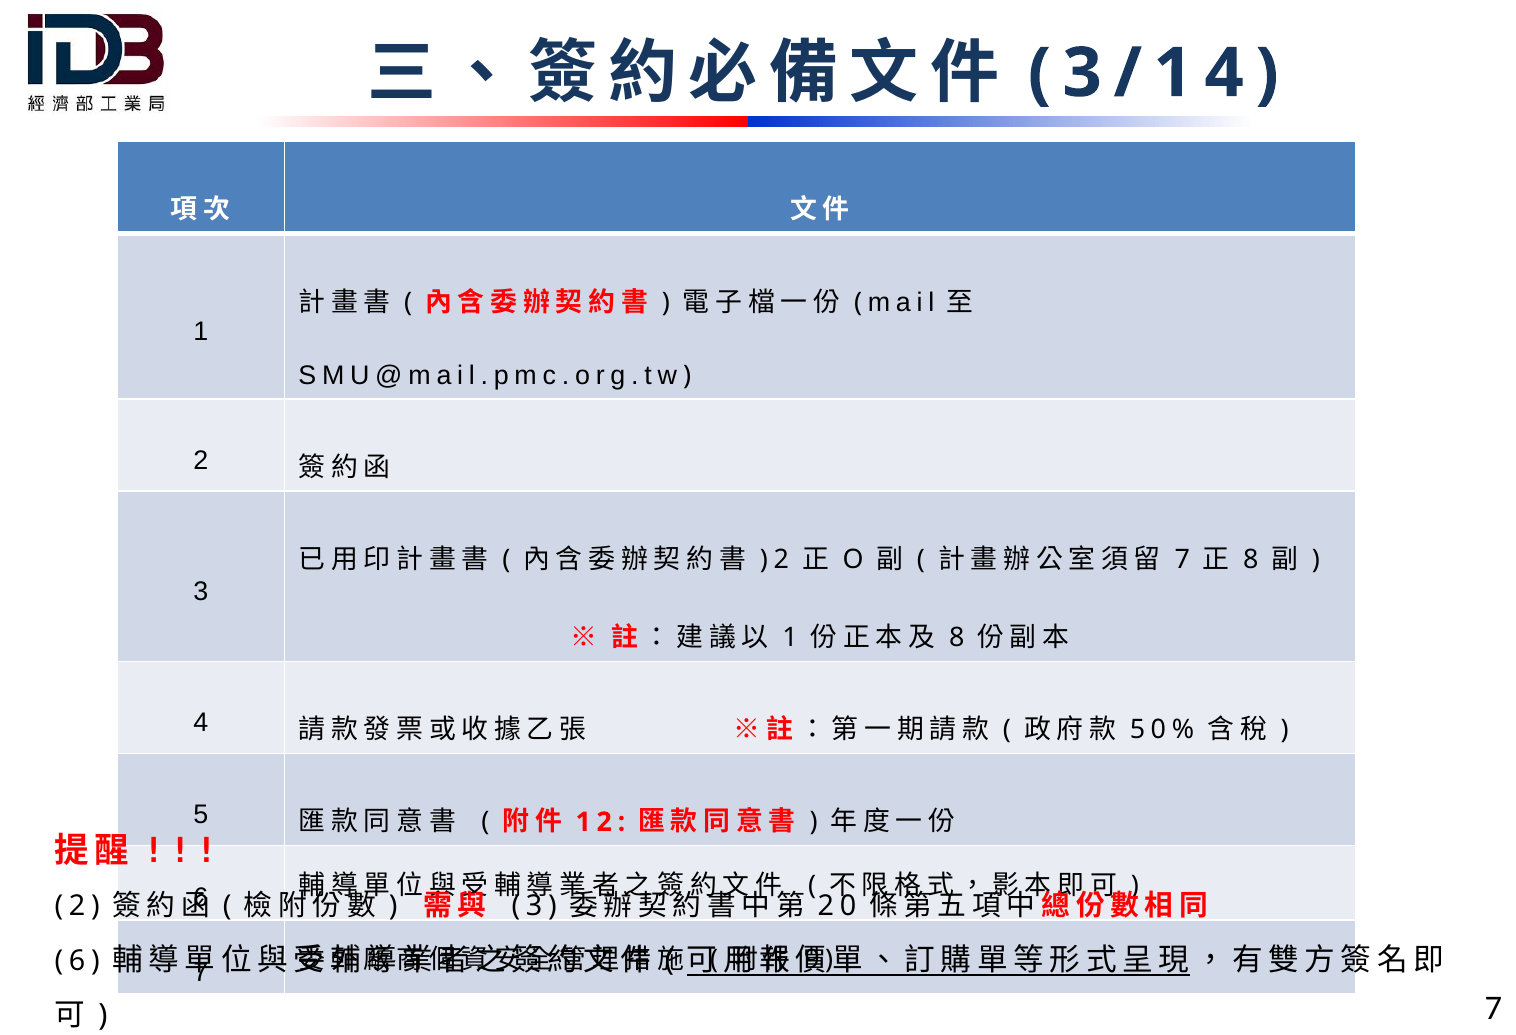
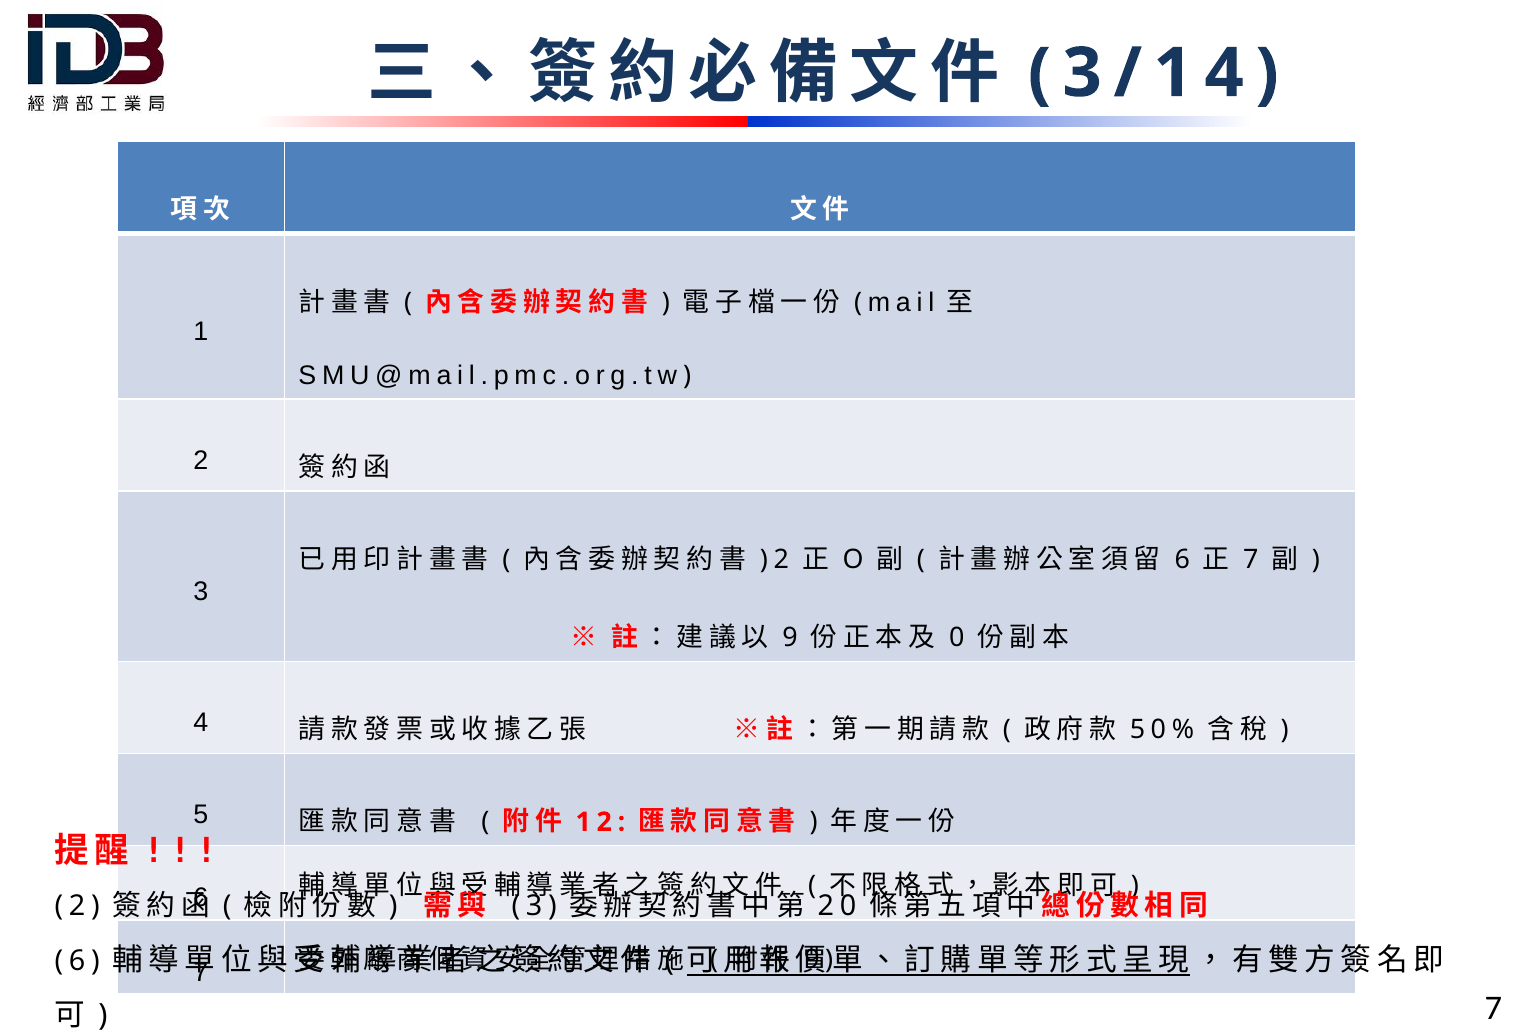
7: 7 -> 6 (1182, 559)
8: 8 -> 7 (1251, 559)
1: 1 -> 9 (790, 638)
8: 8 -> 0 (957, 638)
